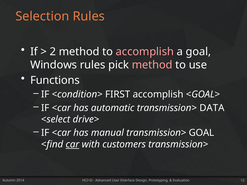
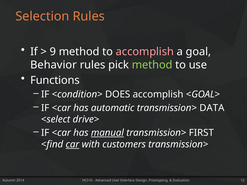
2: 2 -> 9 (53, 52)
Windows: Windows -> Behavior (54, 65)
method colour: pink -> light green (152, 65)
FIRST: FIRST -> DOES (118, 95)
manual underline: none -> present (107, 133)
transmission> GOAL: GOAL -> FIRST (201, 133)
